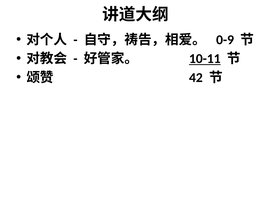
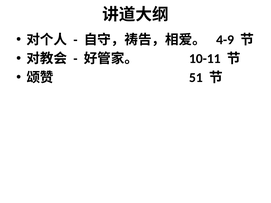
0-9: 0-9 -> 4-9 (225, 40)
10-11 underline: present -> none (205, 59)
42: 42 -> 51 (196, 78)
